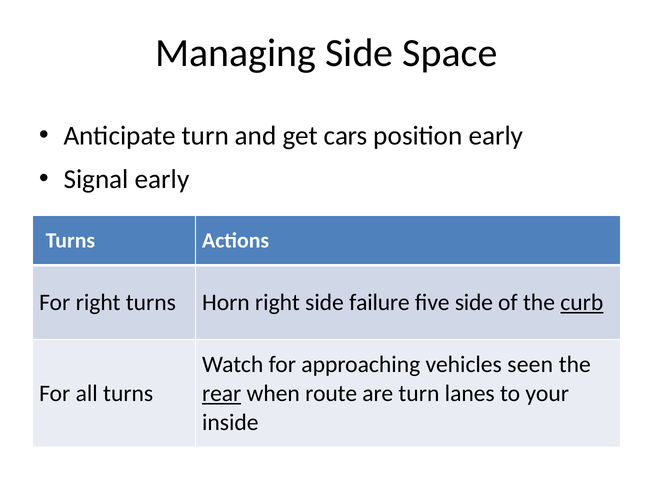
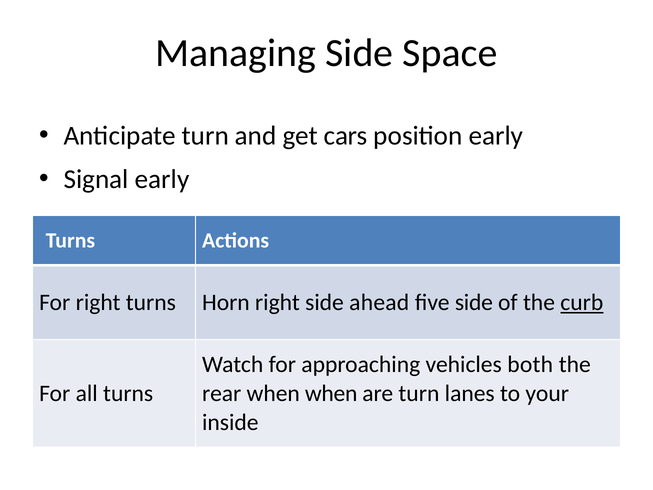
failure: failure -> ahead (379, 303)
seen: seen -> both (530, 365)
rear underline: present -> none (222, 393)
when route: route -> when (331, 393)
